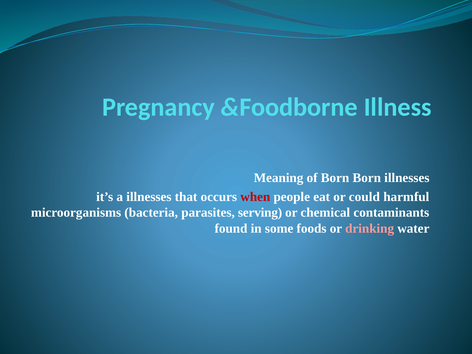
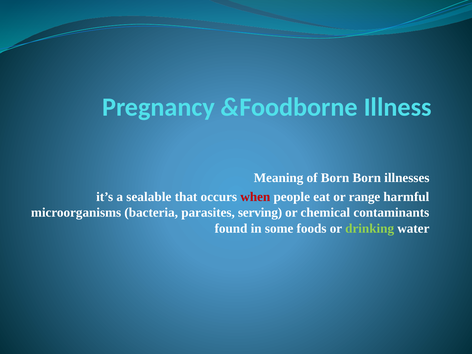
a illnesses: illnesses -> sealable (149, 197)
could: could -> range (364, 197)
drinking colour: pink -> light green (370, 228)
